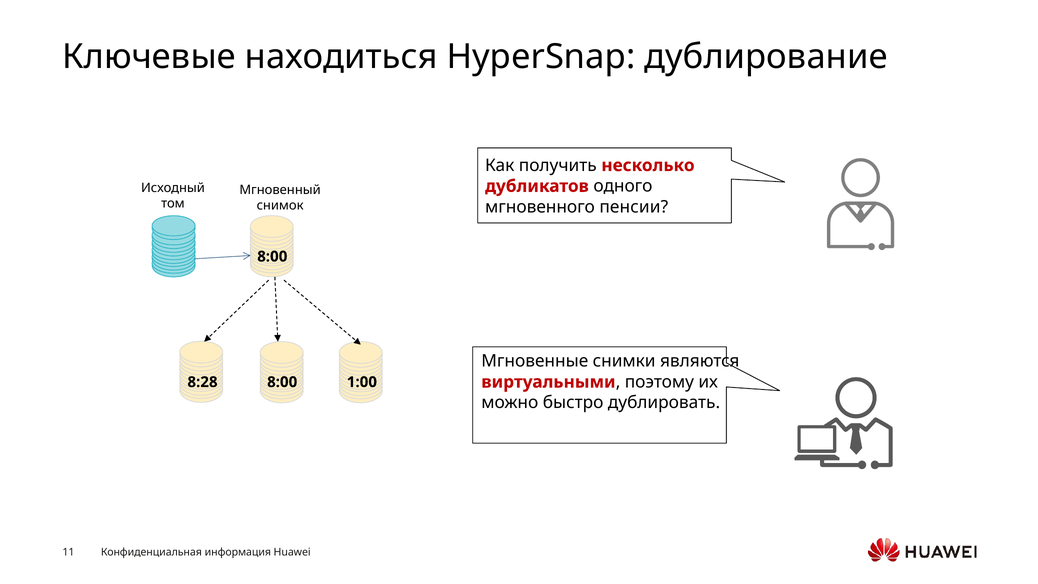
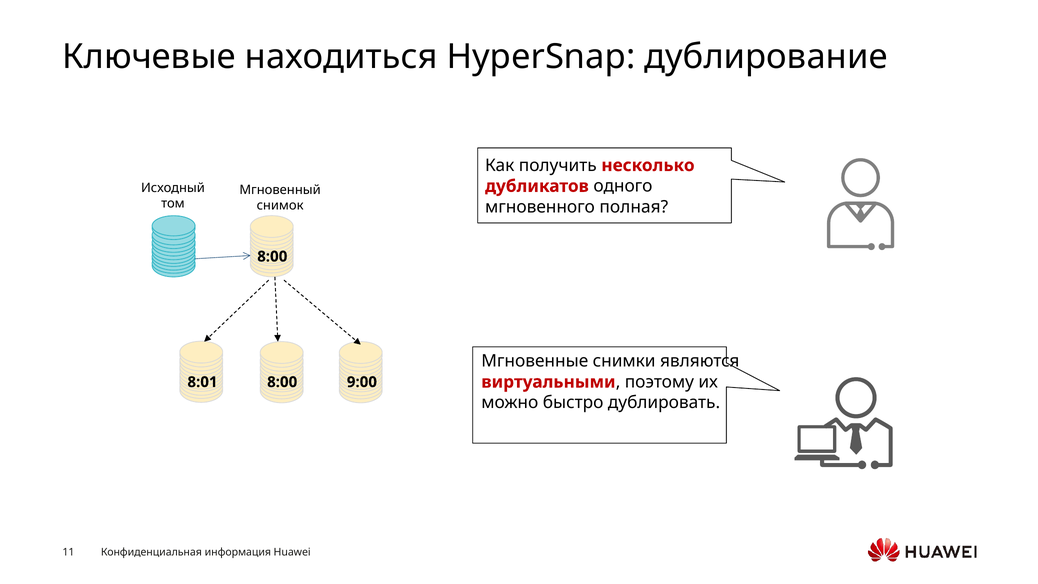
пенсии: пенсии -> полная (634, 207)
8:28: 8:28 -> 8:01 (203, 382)
1:00: 1:00 -> 9:00 (362, 382)
